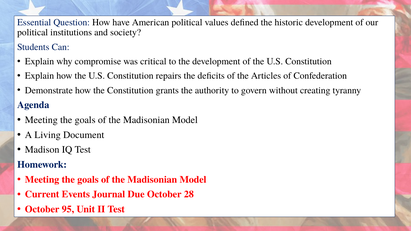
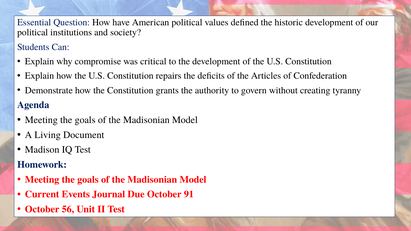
28: 28 -> 91 (189, 195)
95: 95 -> 56 (68, 209)
